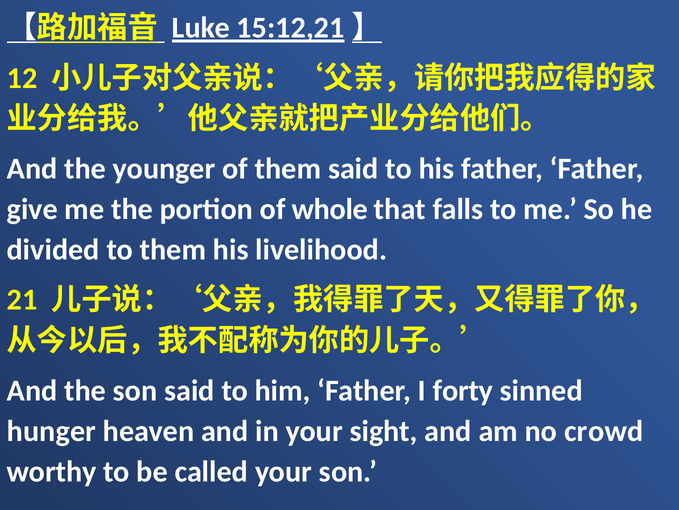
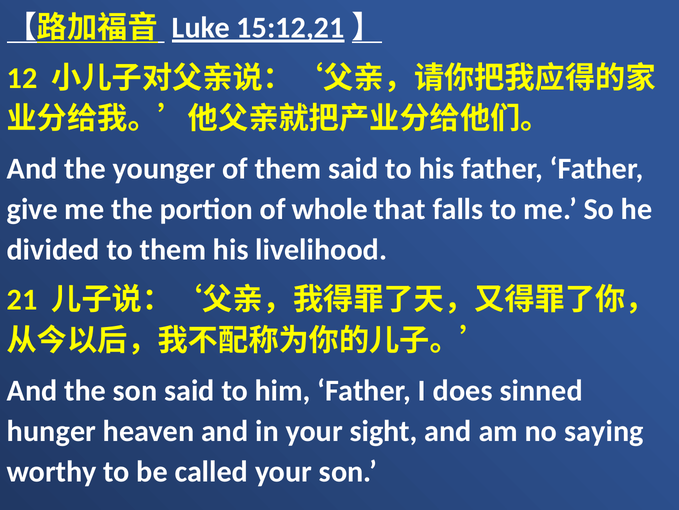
forty: forty -> does (463, 390)
crowd: crowd -> saying (604, 431)
